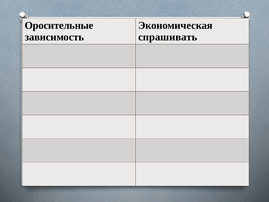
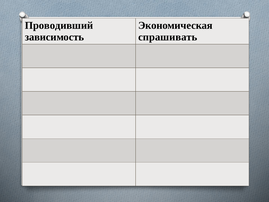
Оросительные: Оросительные -> Проводивший (59, 25)
